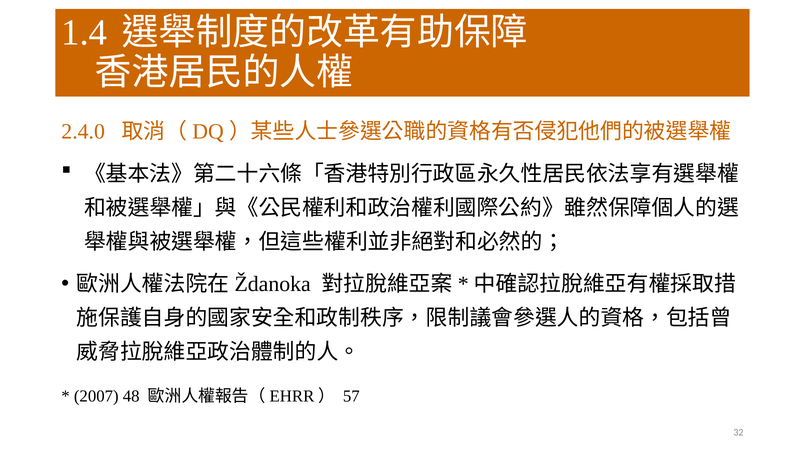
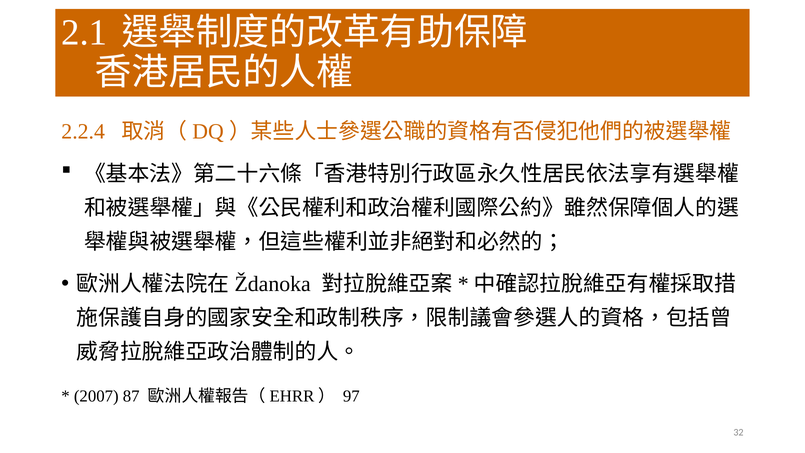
1.4: 1.4 -> 2.1 (84, 33)
2.4.0: 2.4.0 -> 2.2.4 (83, 131)
48: 48 -> 87 (131, 396)
57: 57 -> 97 (351, 396)
